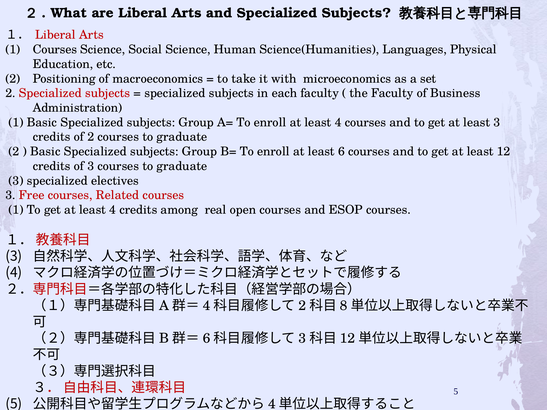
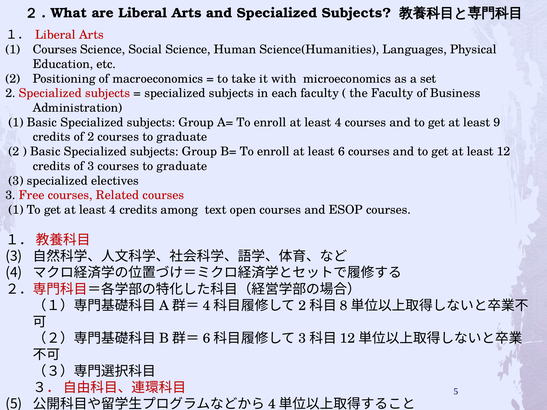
least 3: 3 -> 9 (497, 122)
real: real -> text (216, 210)
